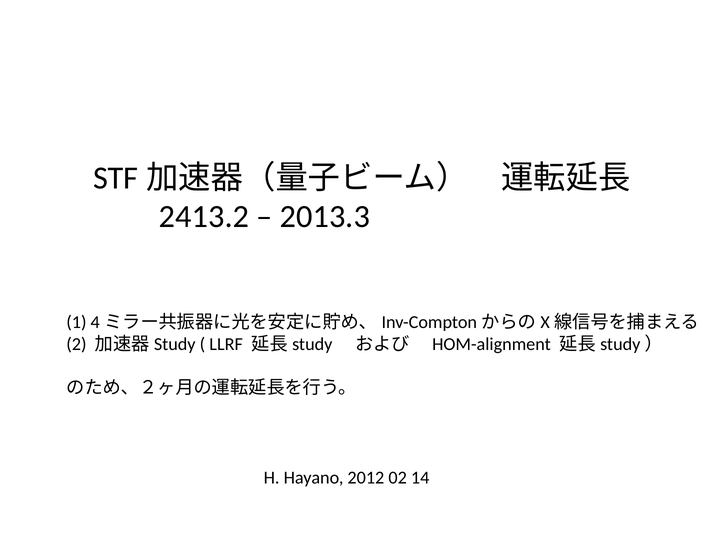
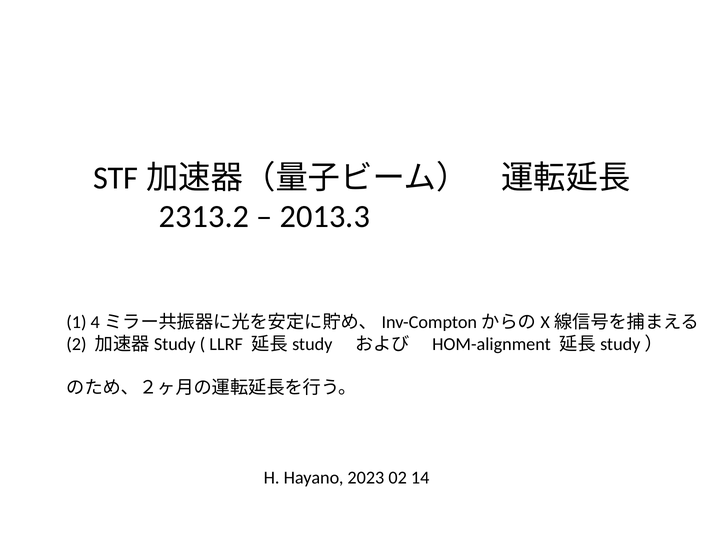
2413.2: 2413.2 -> 2313.2 (204, 217)
2012: 2012 -> 2023 (366, 478)
